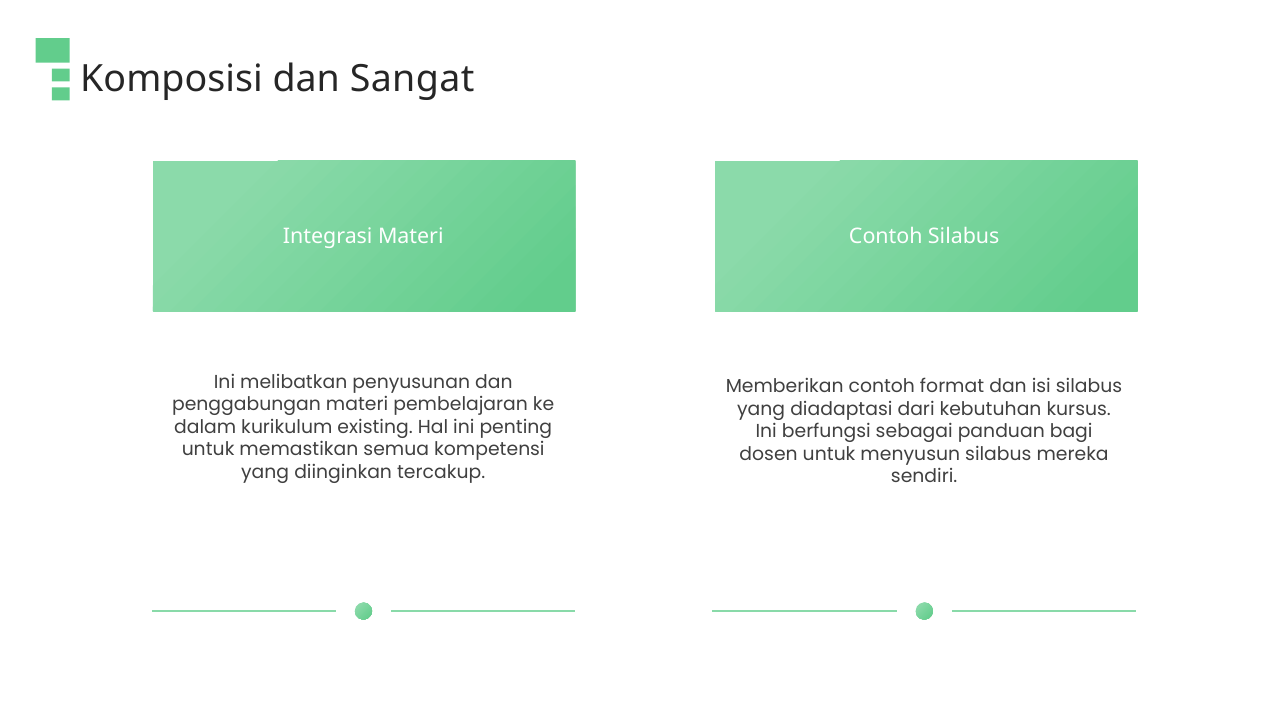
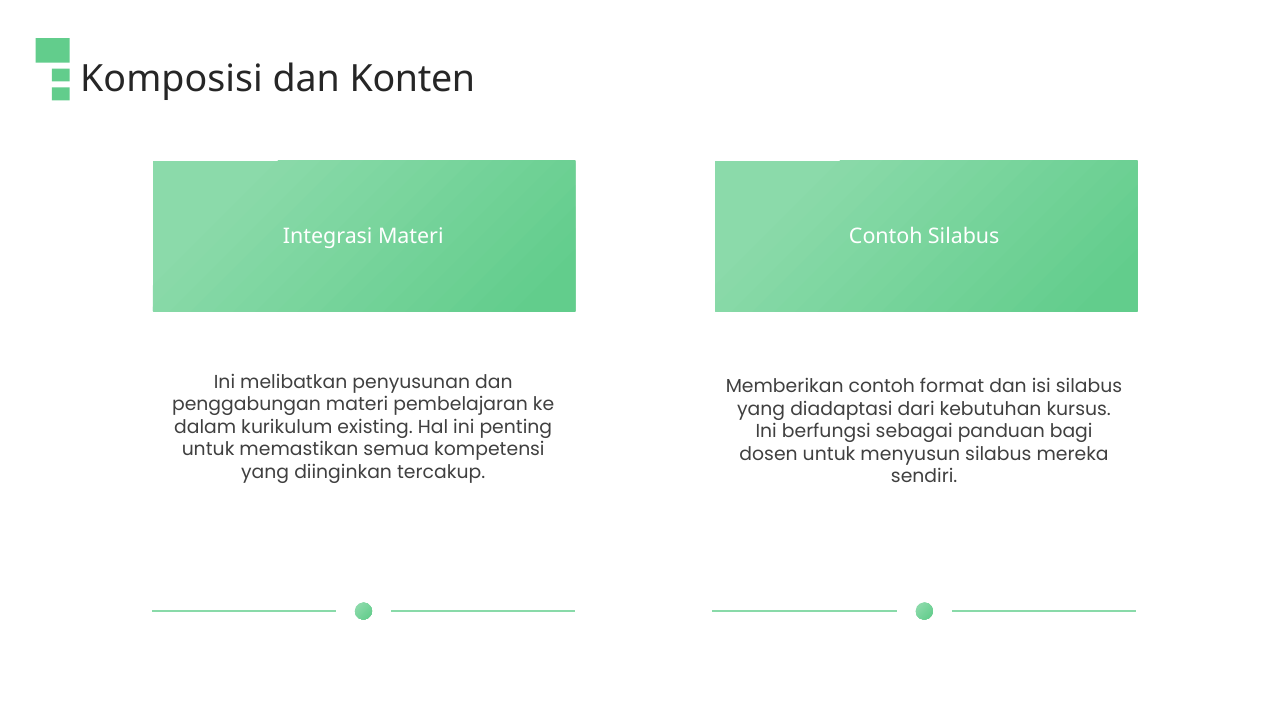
Sangat: Sangat -> Konten (412, 79)
